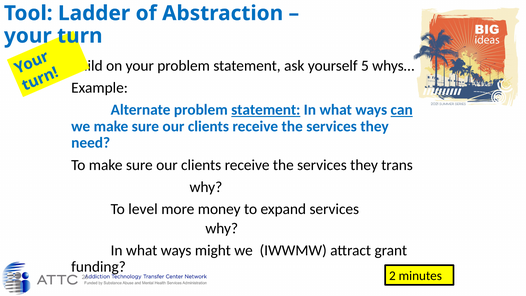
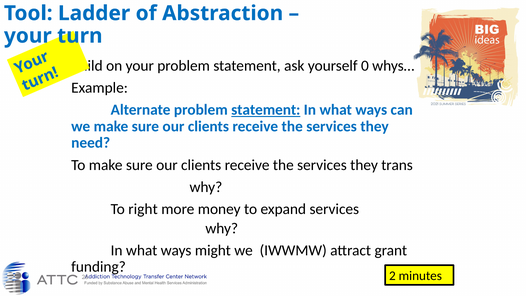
5: 5 -> 0 (365, 66)
can underline: present -> none (402, 110)
level: level -> right (143, 209)
